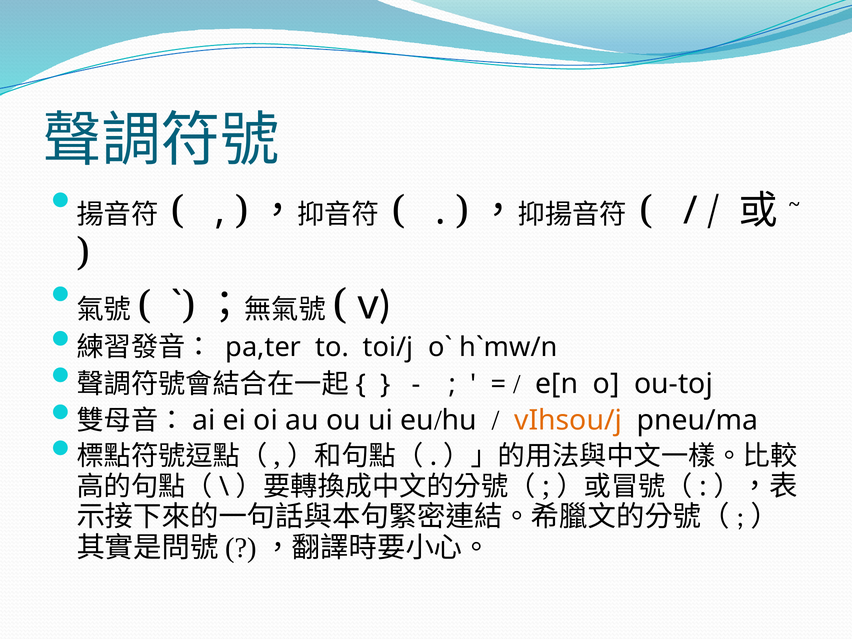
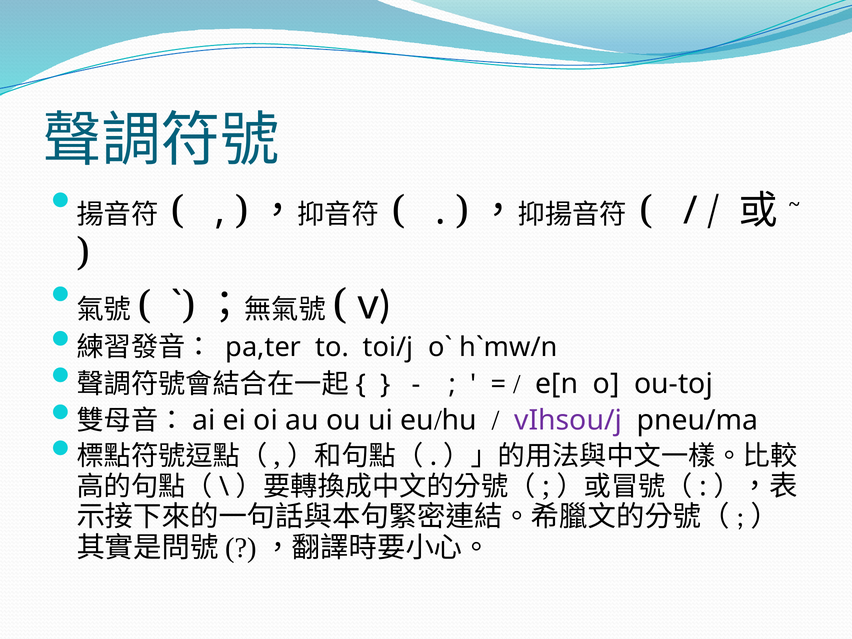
vIhsou/j colour: orange -> purple (568, 420)
